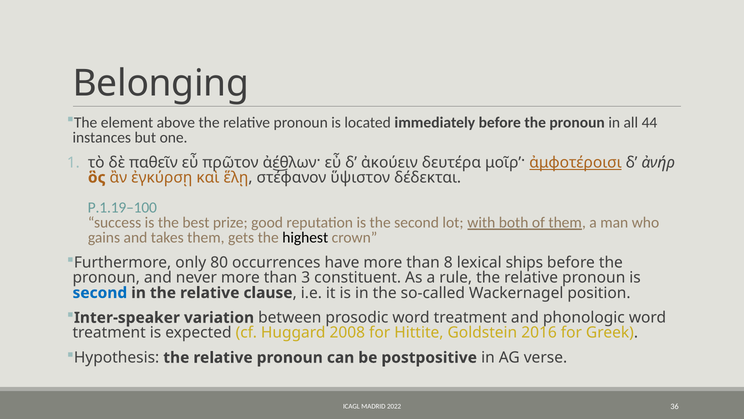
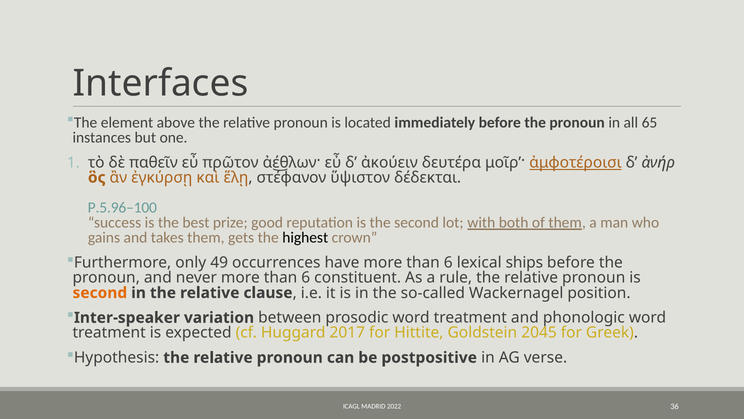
Belonging: Belonging -> Interfaces (161, 83)
44: 44 -> 65 (649, 122)
P.1.19–100: P.1.19–100 -> P.5.96–100 (122, 207)
80: 80 -> 49 (219, 262)
have more than 8: 8 -> 6 (448, 262)
never more than 3: 3 -> 6 (306, 277)
second colour: blue -> orange (100, 293)
2008: 2008 -> 2017 (347, 332)
2016: 2016 -> 2045 (539, 332)
